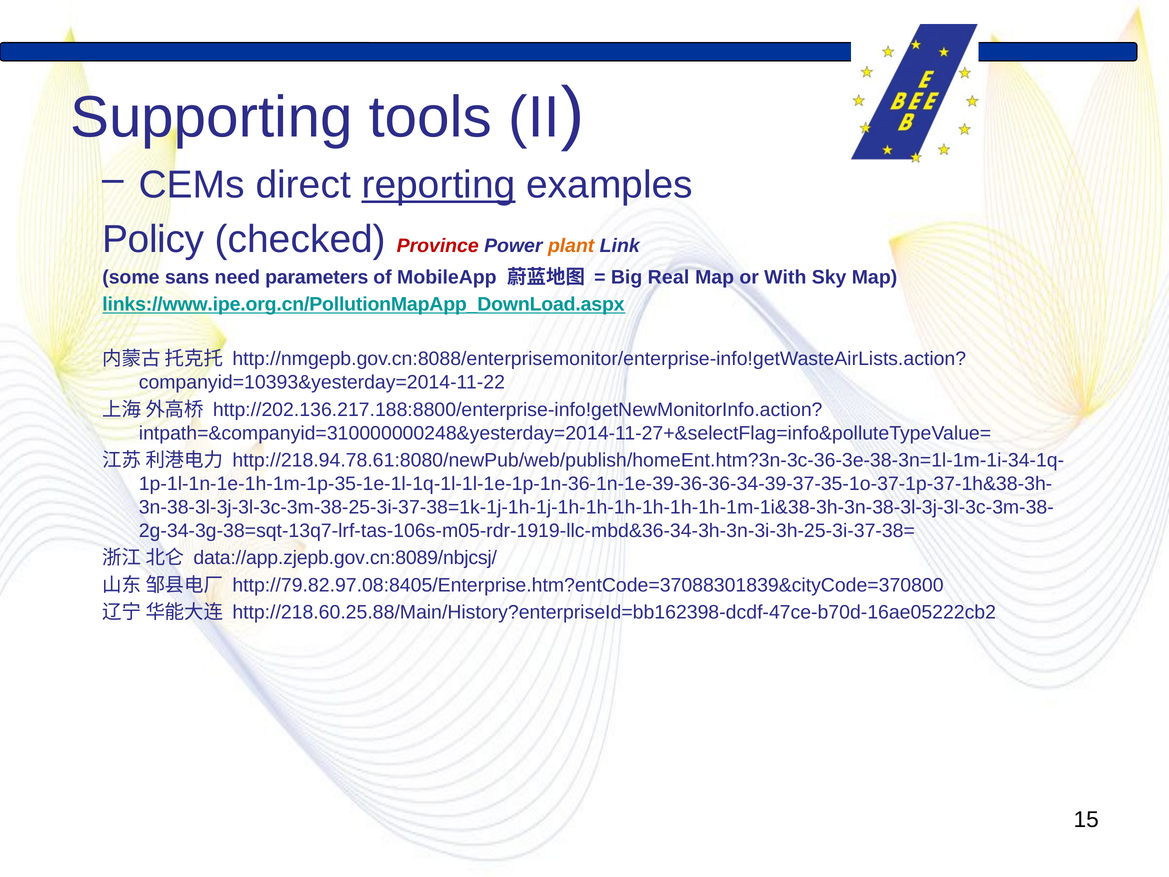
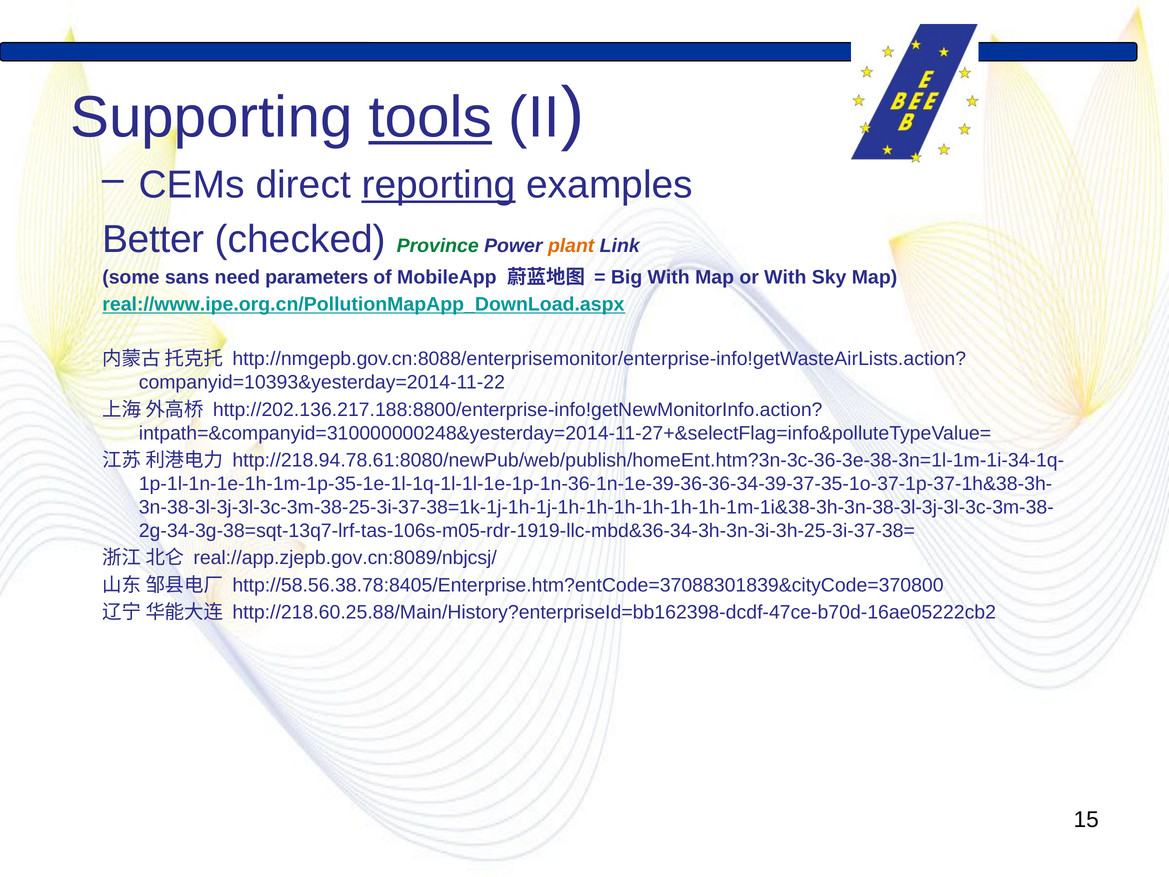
tools underline: none -> present (430, 117)
Policy: Policy -> Better (153, 239)
Province colour: red -> green (438, 246)
Big Real: Real -> With (669, 277)
links://www.ipe.org.cn/PollutionMapApp_DownLoad.aspx: links://www.ipe.org.cn/PollutionMapApp_DownLoad.aspx -> real://www.ipe.org.cn/PollutionMapApp_DownLoad.aspx (363, 304)
data://app.zjepb.gov.cn:8089/nbjcsj/: data://app.zjepb.gov.cn:8089/nbjcsj/ -> real://app.zjepb.gov.cn:8089/nbjcsj/ (345, 558)
http://79.82.97.08:8405/Enterprise.htm?entCode=37088301839&cityCode=370800: http://79.82.97.08:8405/Enterprise.htm?entCode=37088301839&cityCode=370800 -> http://58.56.38.78:8405/Enterprise.htm?entCode=37088301839&cityCode=370800 (588, 585)
